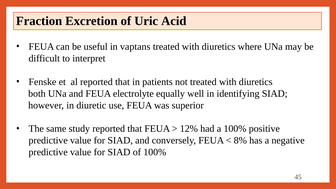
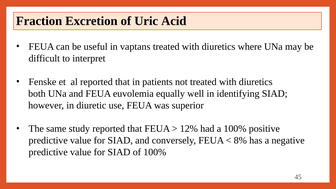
electrolyte: electrolyte -> euvolemia (133, 94)
